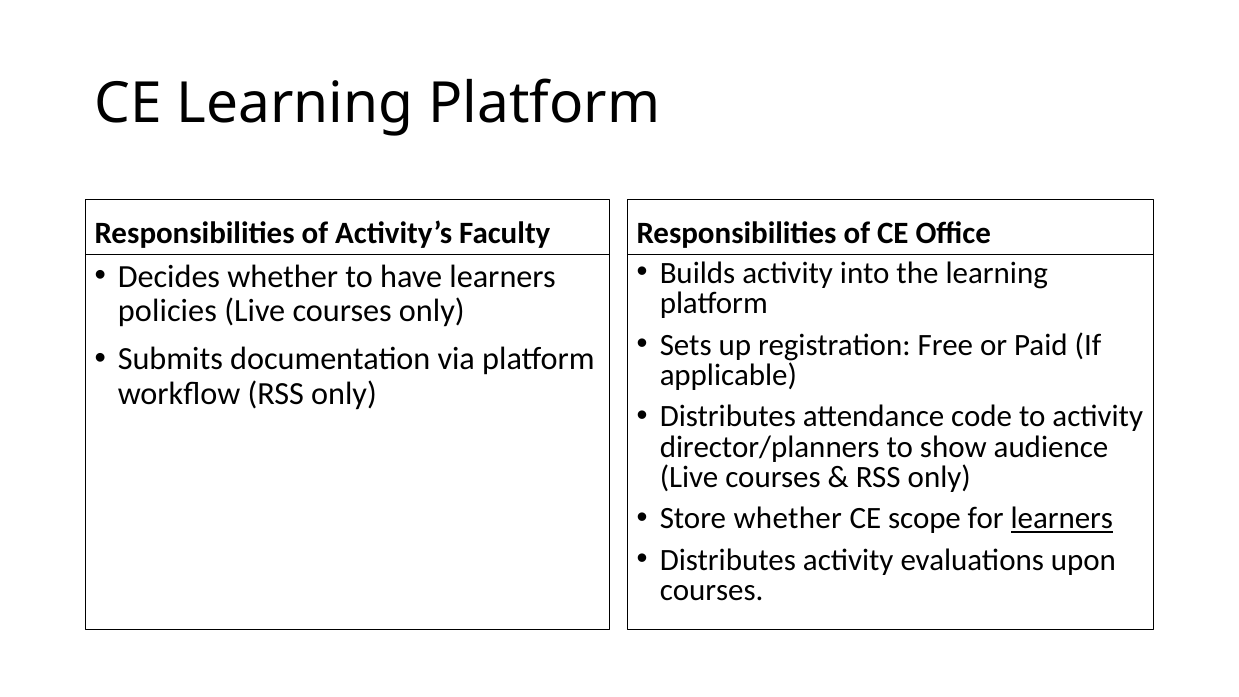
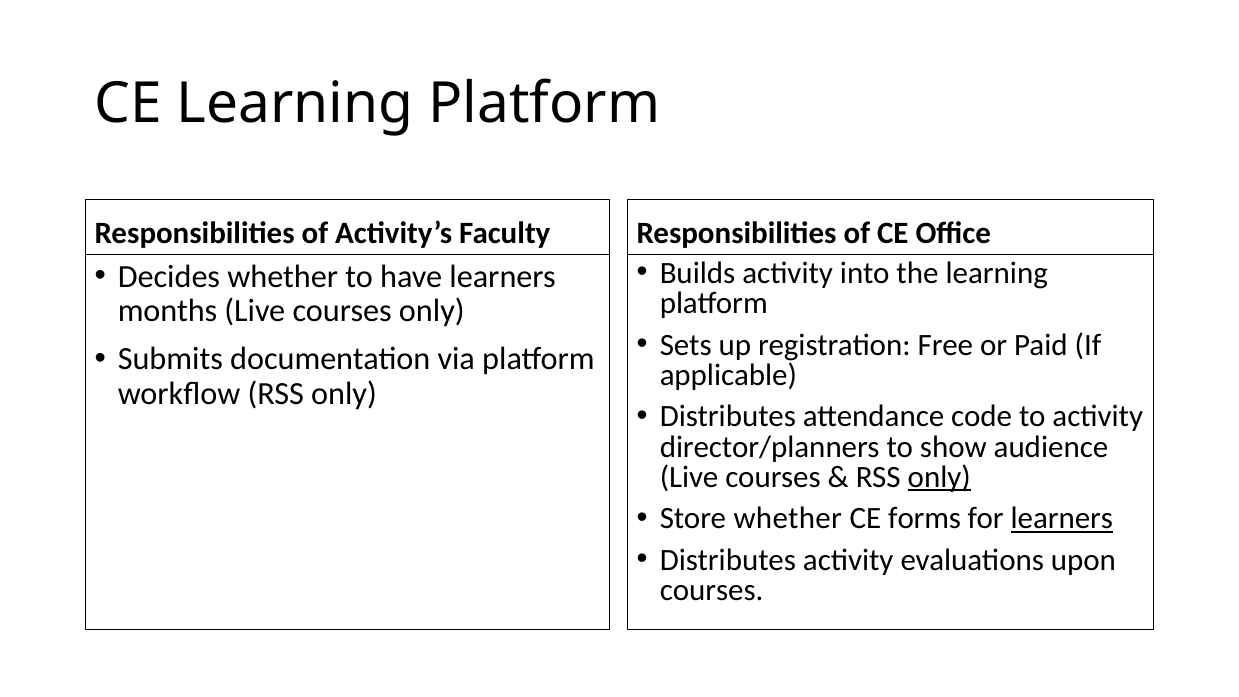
policies: policies -> months (168, 311)
only underline: none -> present (939, 477)
scope: scope -> forms (925, 519)
